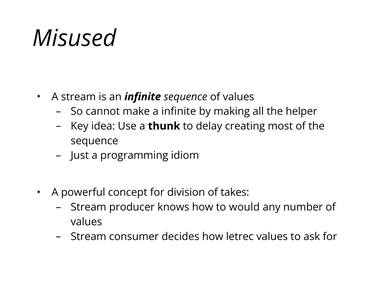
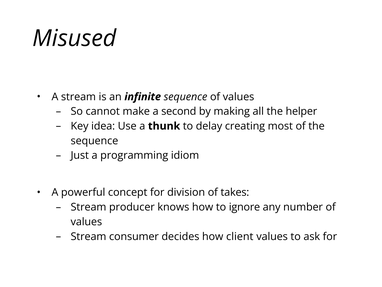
a infinite: infinite -> second (179, 111)
would: would -> ignore (245, 207)
letrec: letrec -> client (240, 236)
